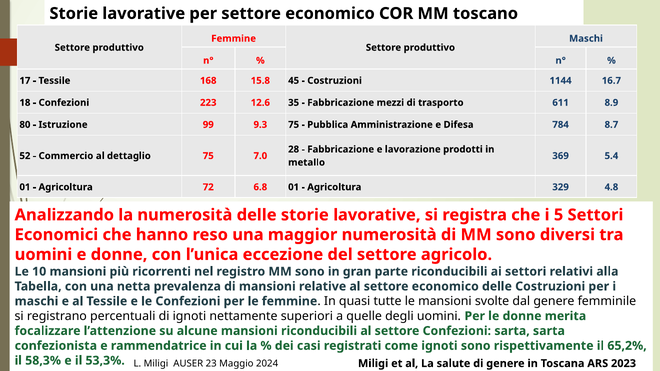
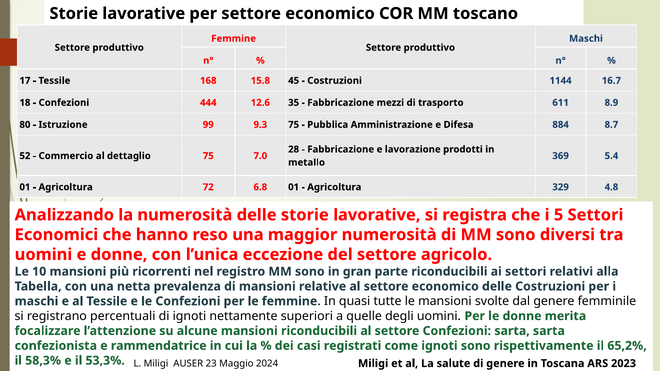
223: 223 -> 444 (208, 103)
784: 784 -> 884 (561, 125)
